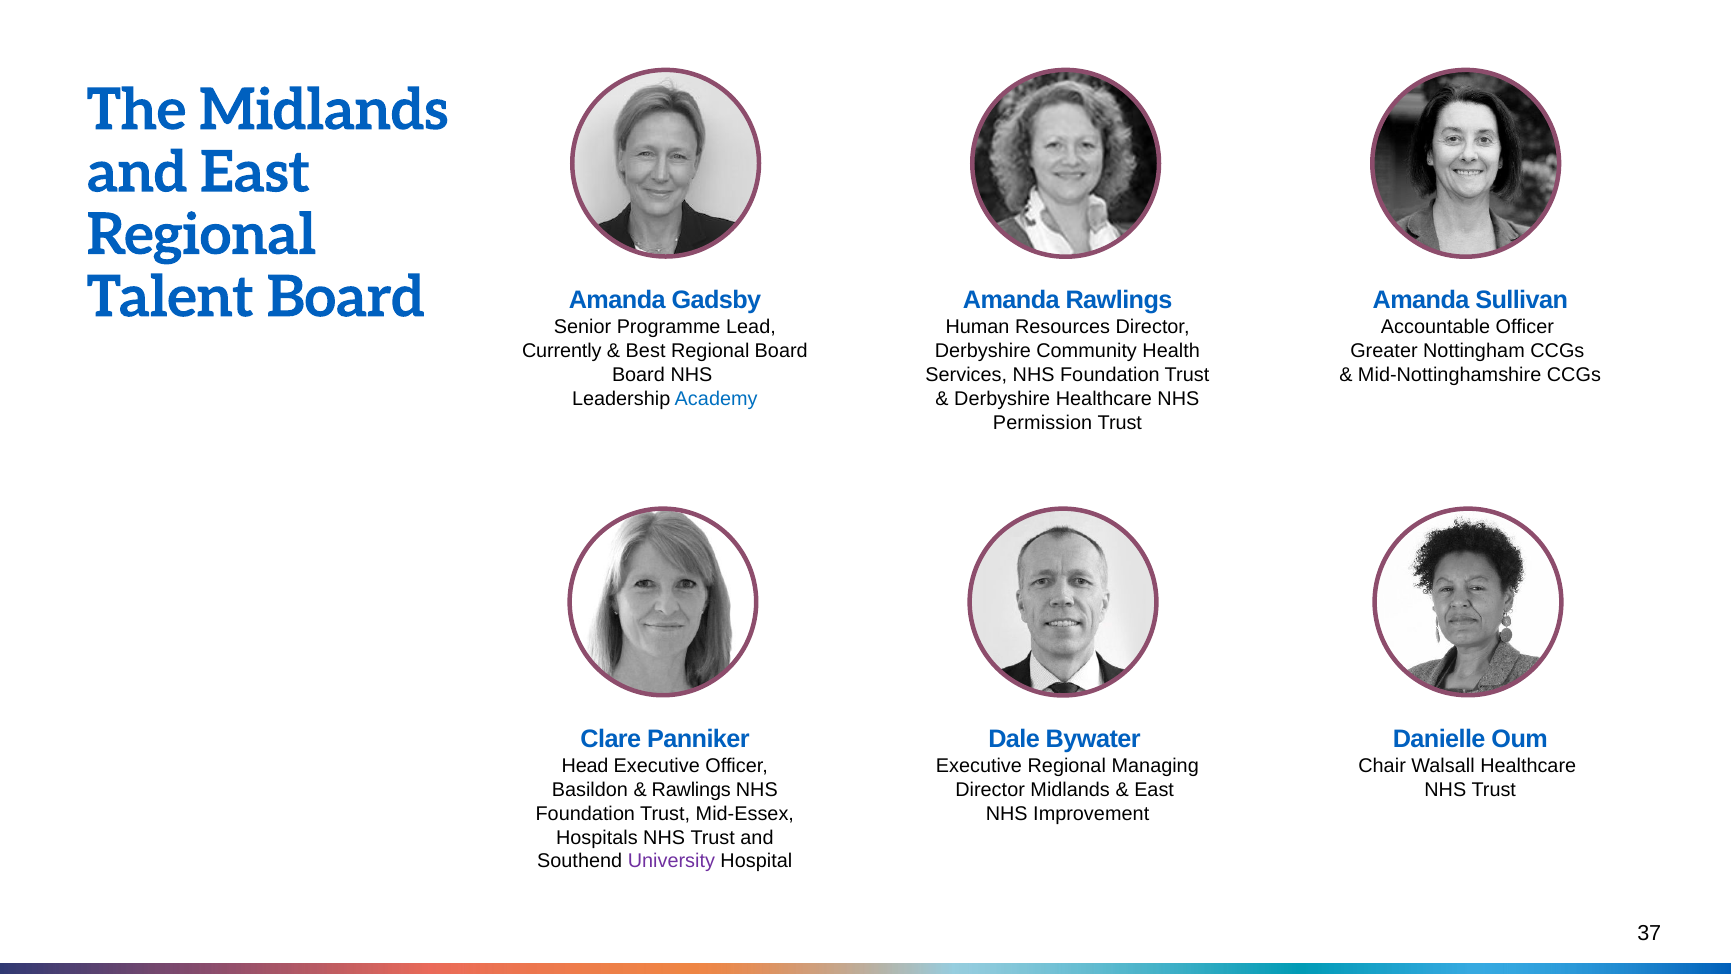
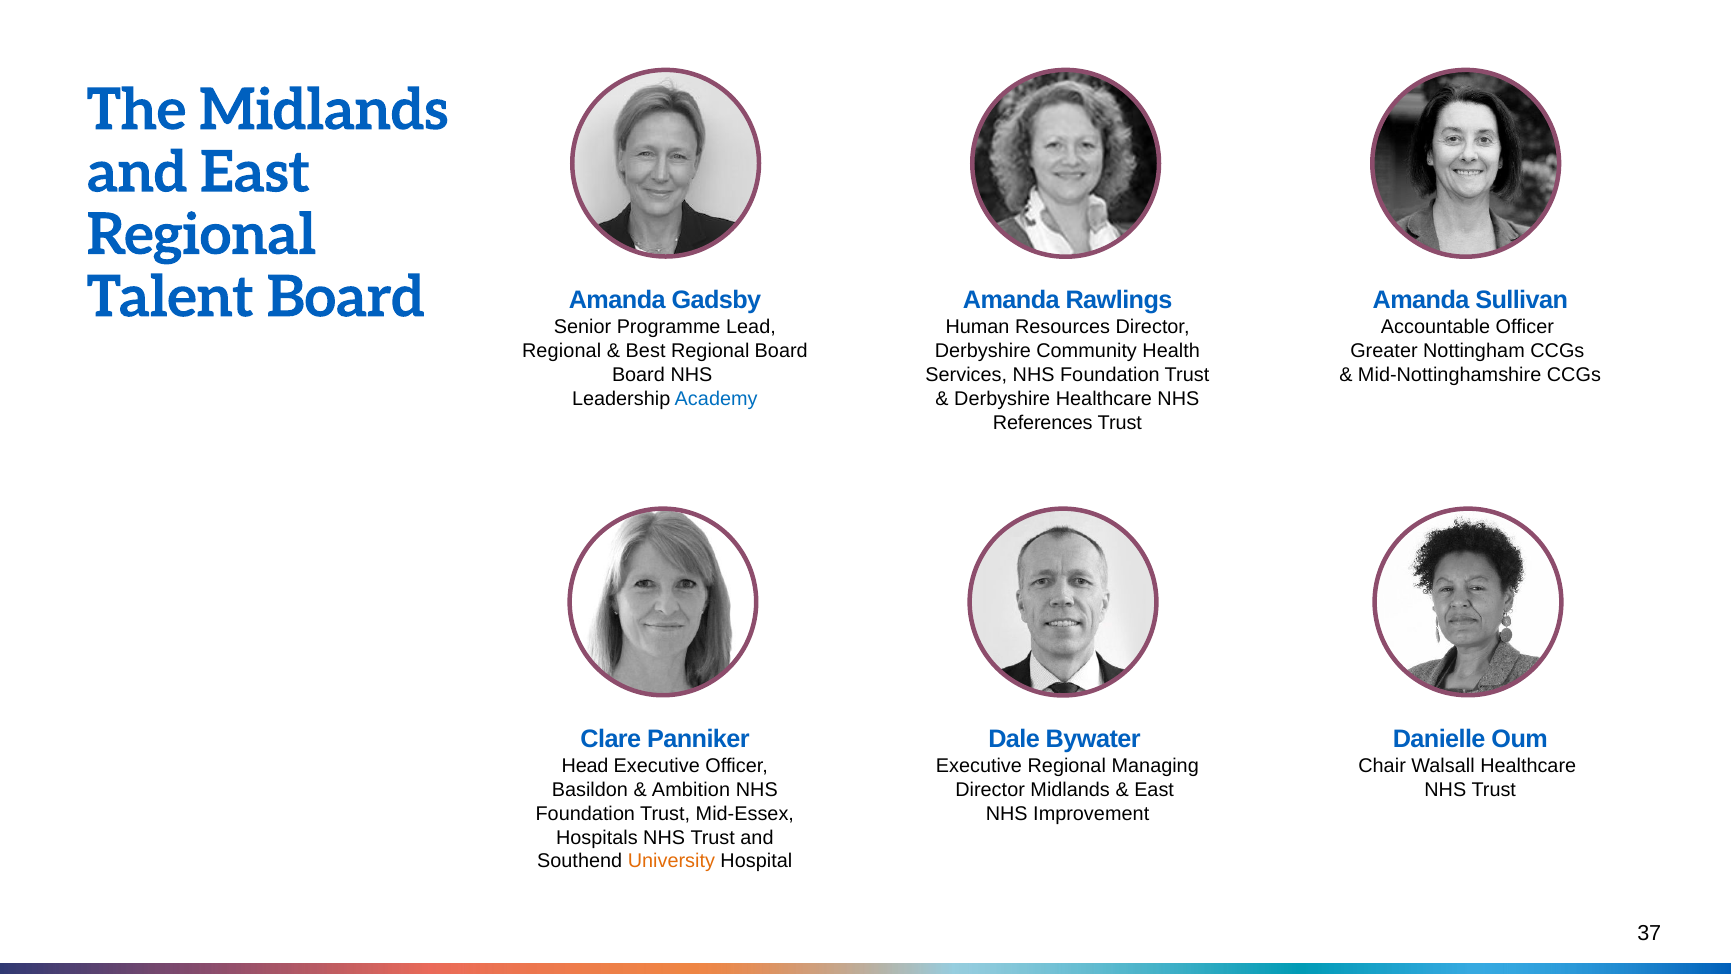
Currently: Currently -> Regional (562, 351)
Permission: Permission -> References (1043, 422)
Rawlings: Rawlings -> Ambition (691, 790)
University colour: purple -> orange (671, 861)
